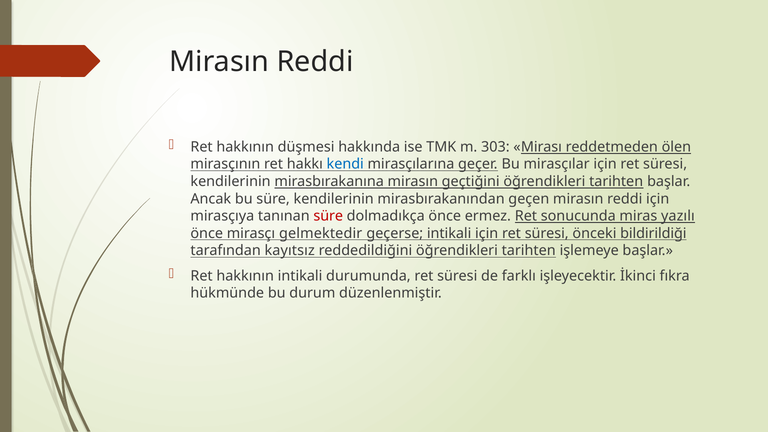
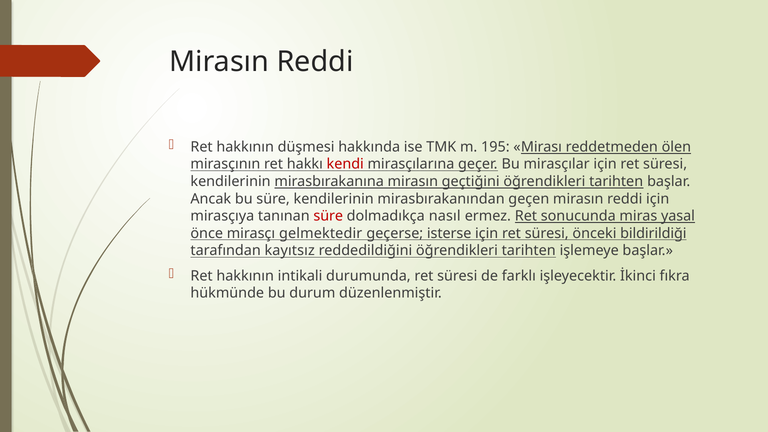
303: 303 -> 195 (495, 147)
kendi colour: blue -> red (345, 164)
dolmadıkça önce: önce -> nasıl (445, 216)
yazılı: yazılı -> yasal (678, 216)
geçerse intikali: intikali -> isterse (449, 233)
